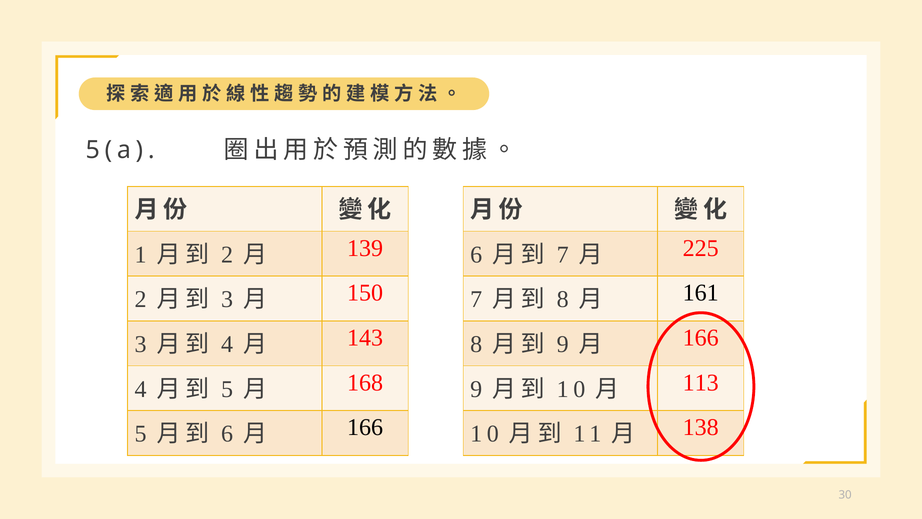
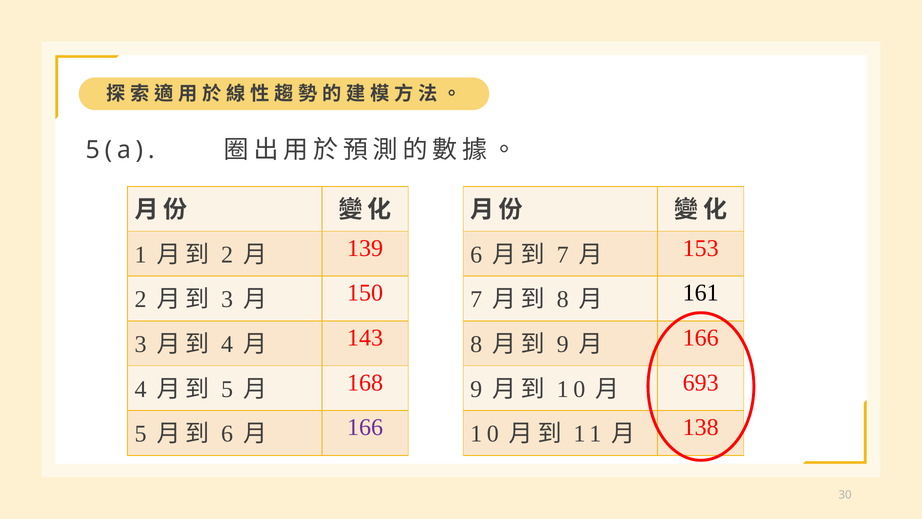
225: 225 -> 153 (701, 248)
113: 113 -> 693 (701, 382)
166 colour: black -> purple (365, 427)
